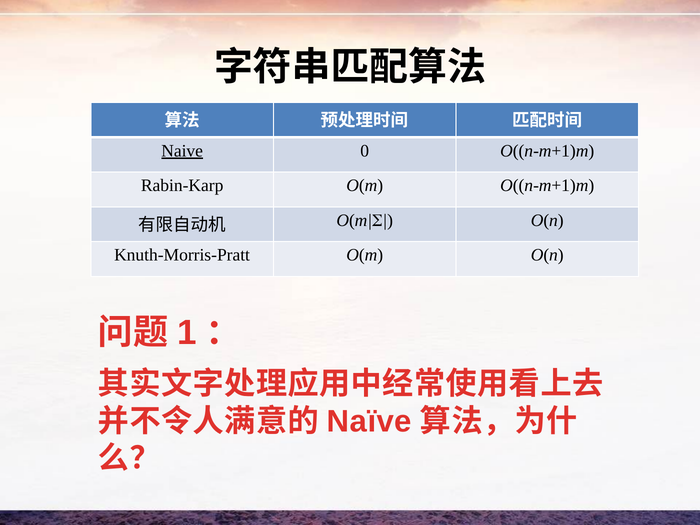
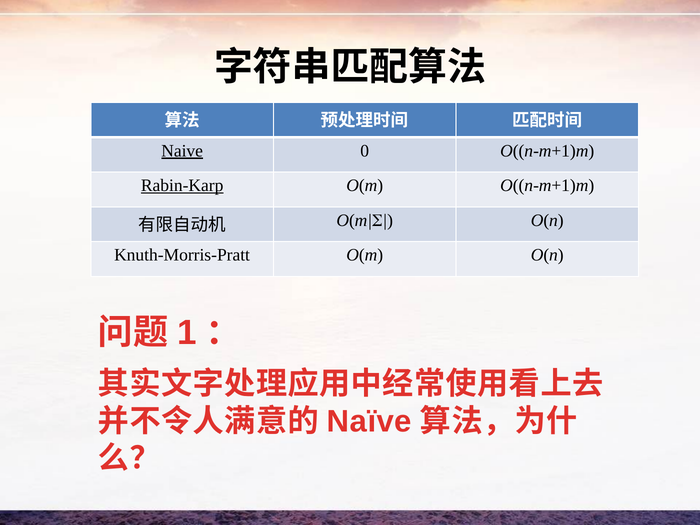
Rabin-Karp underline: none -> present (182, 185)
